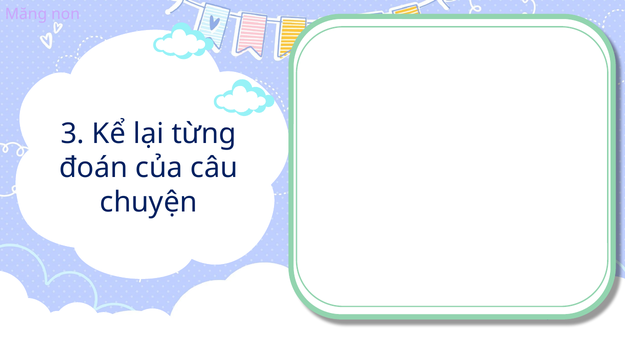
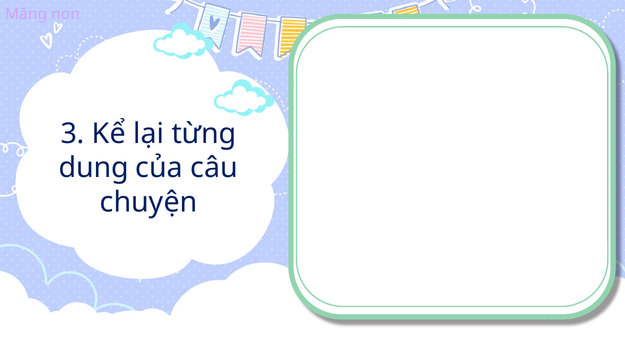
đoán: đoán -> dung (94, 168)
